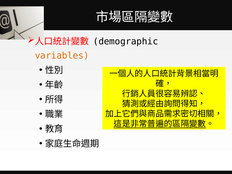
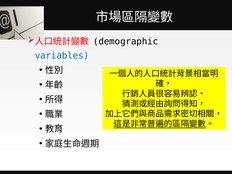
variables colour: orange -> blue (62, 56)
